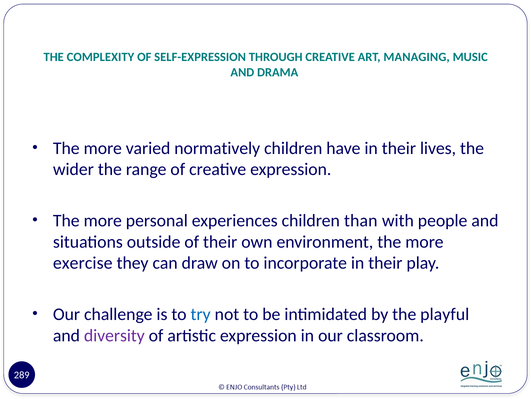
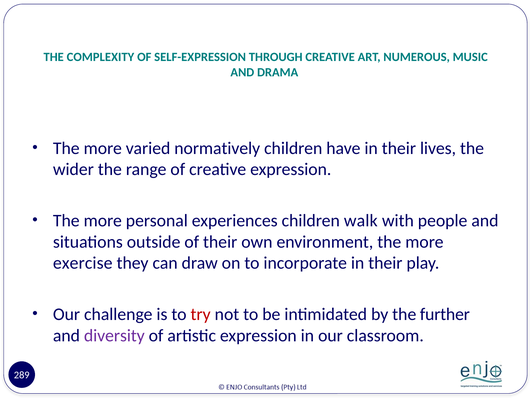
MANAGING: MANAGING -> NUMEROUS (417, 57)
than: than -> walk (361, 220)
try colour: blue -> red (201, 314)
playful: playful -> further (445, 314)
